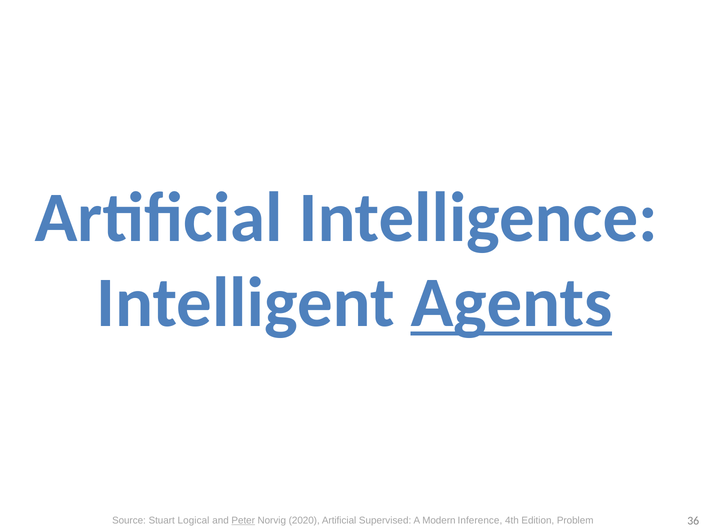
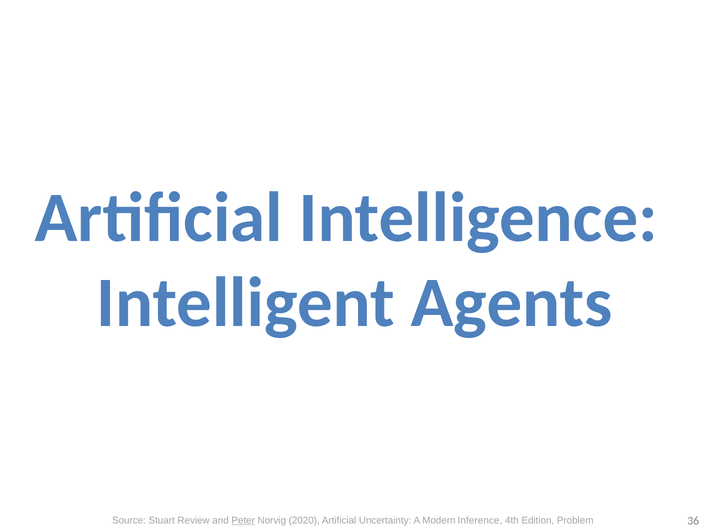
Agents underline: present -> none (512, 303)
Logical: Logical -> Review (194, 520)
Supervised: Supervised -> Uncertainty (385, 520)
